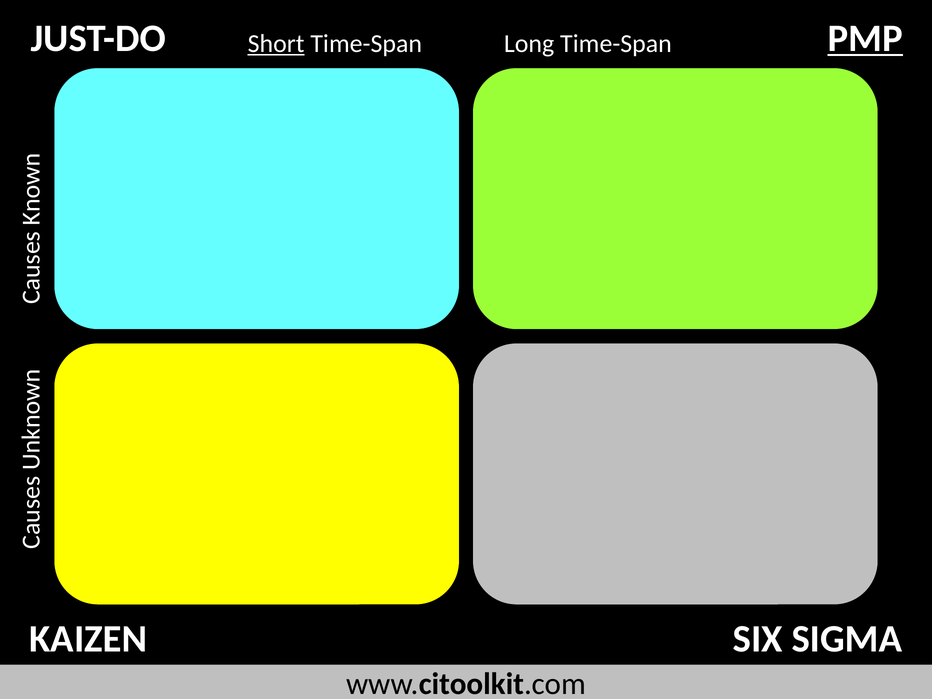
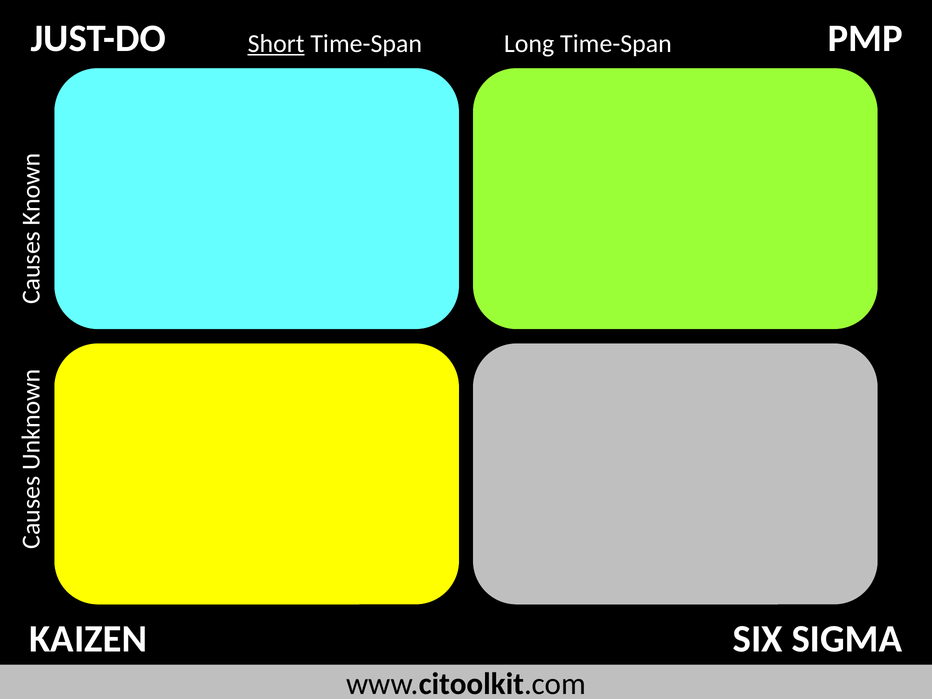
PMP underline: present -> none (865, 38)
